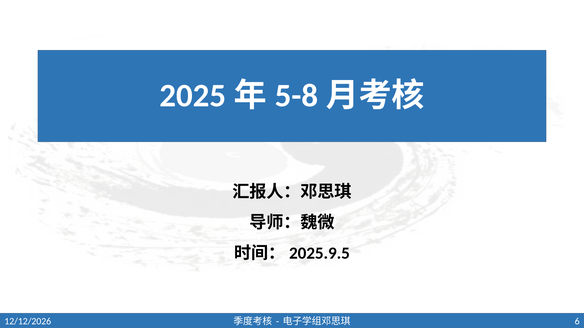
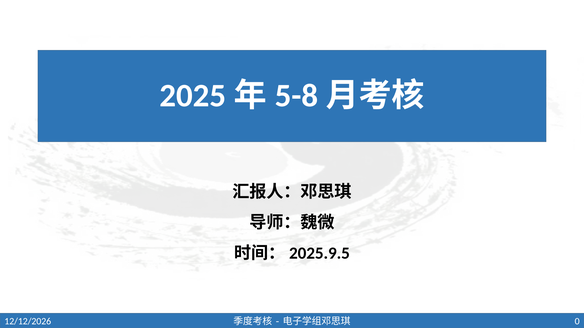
6: 6 -> 0 (577, 322)
